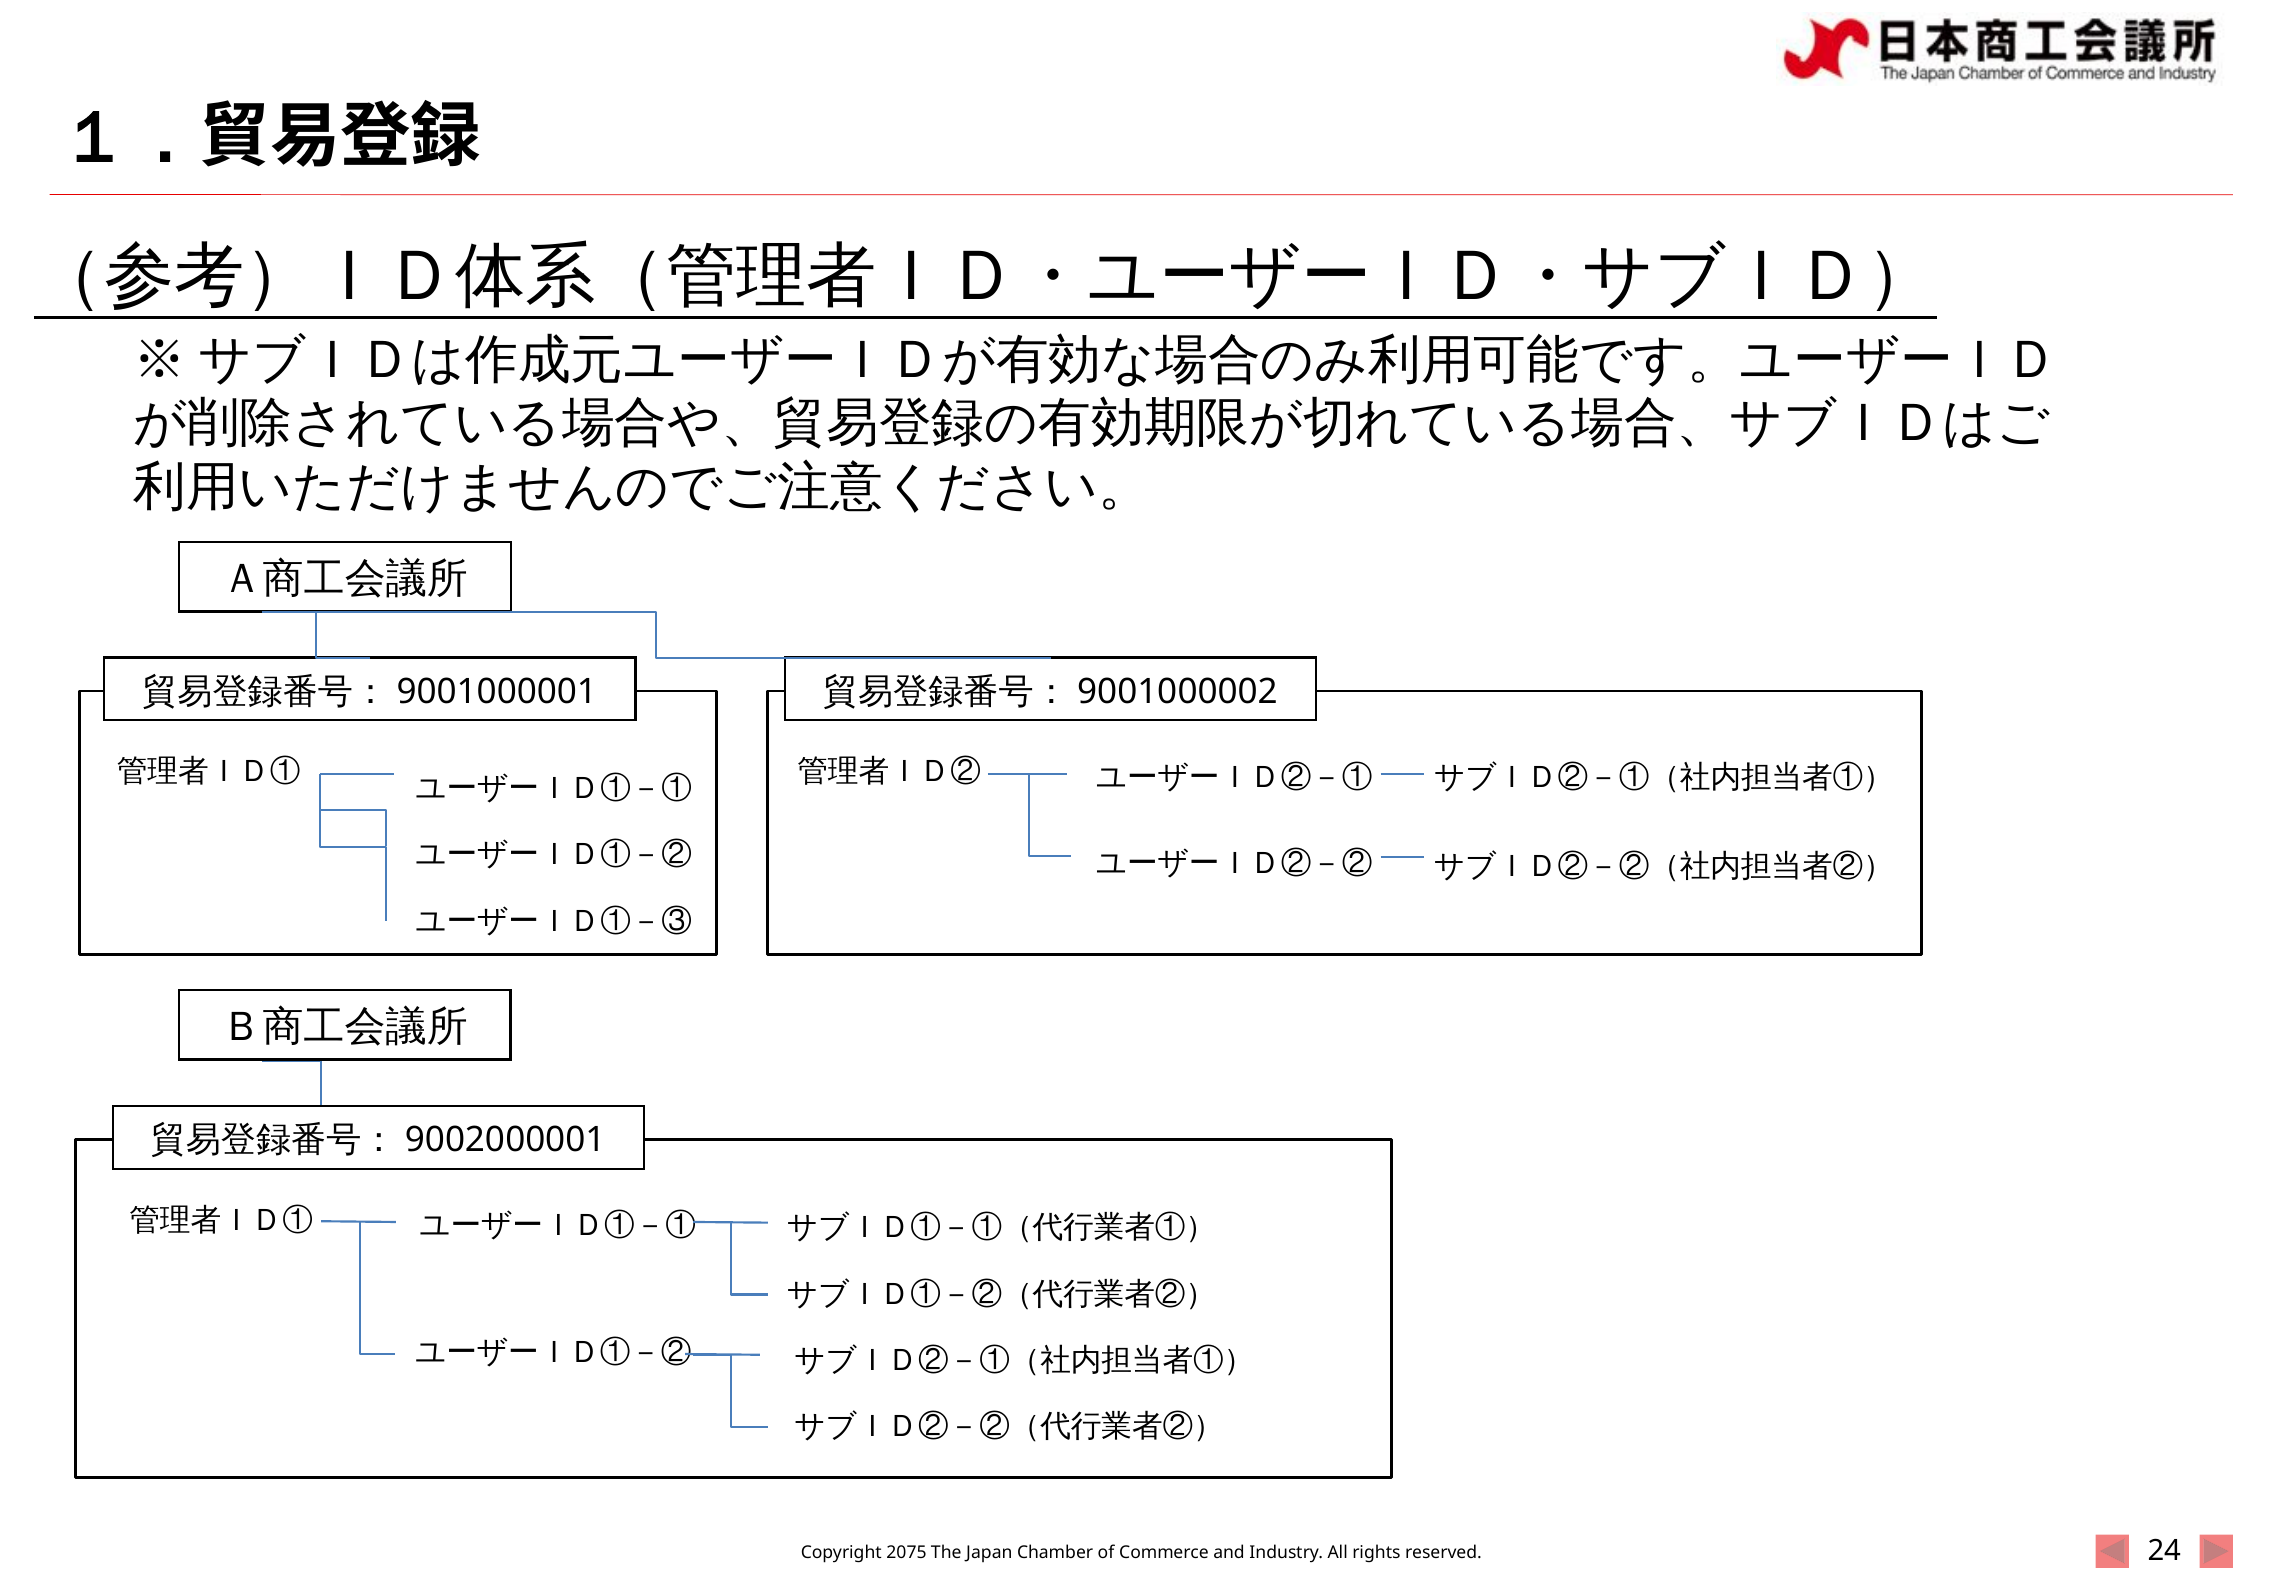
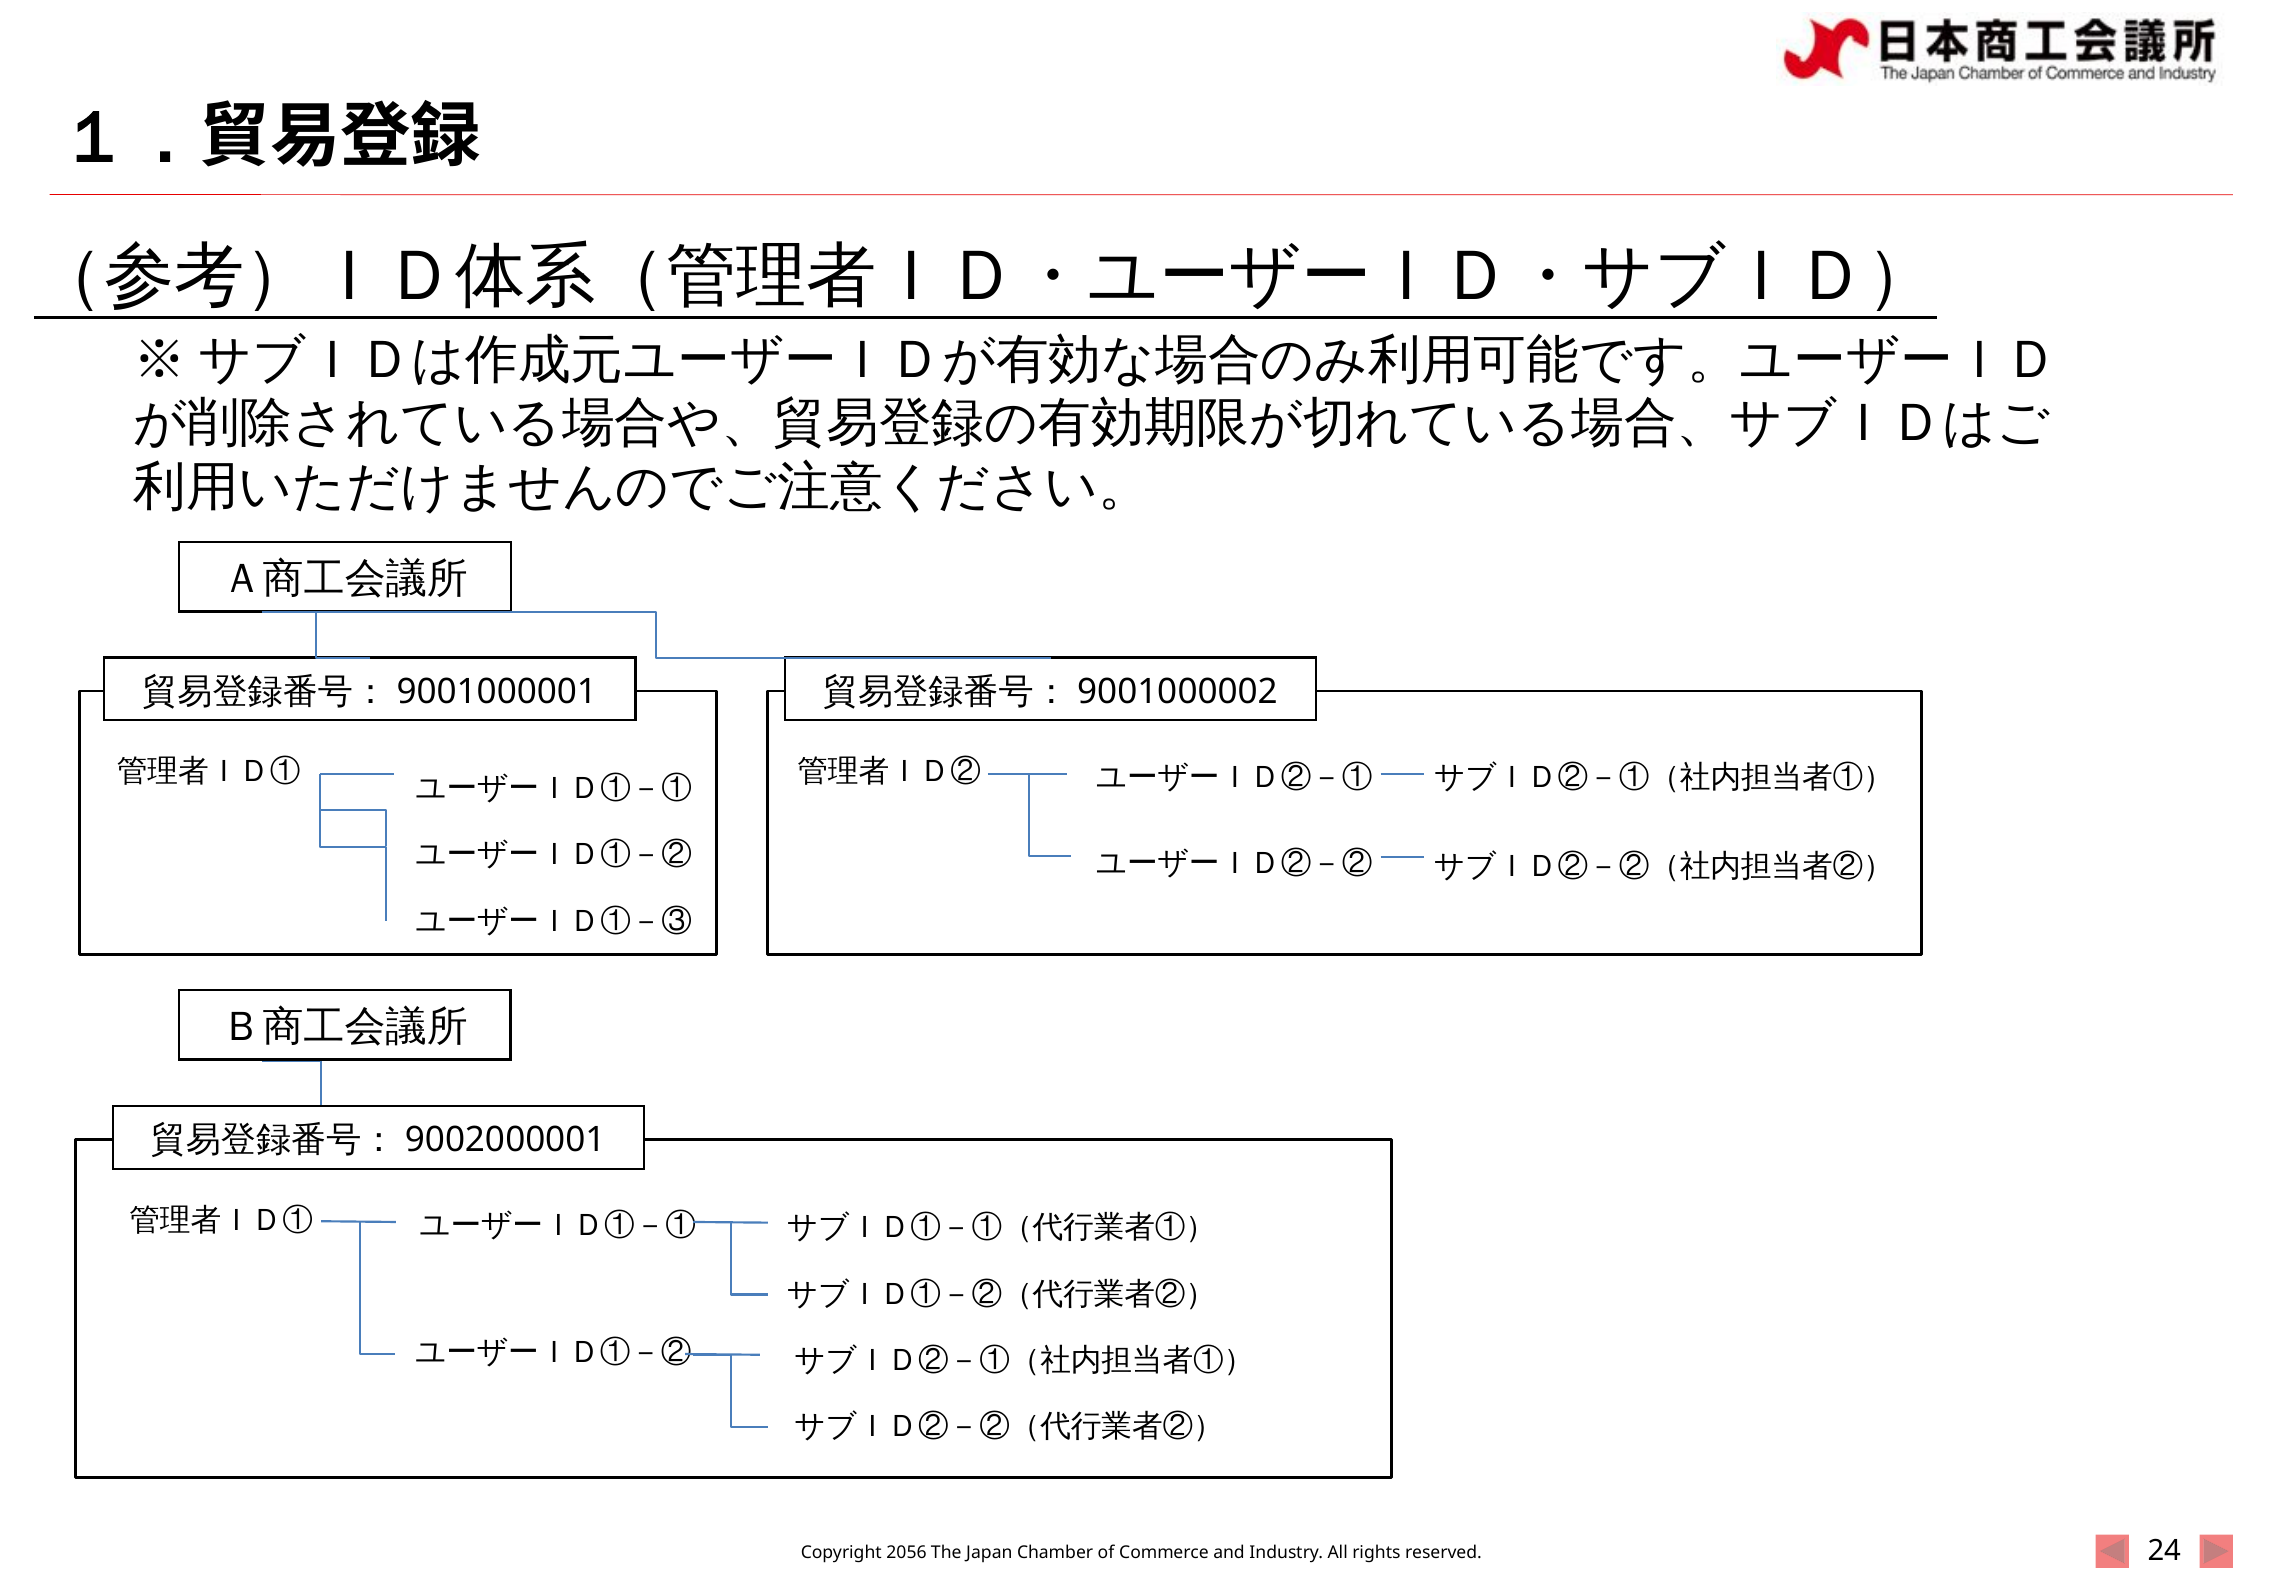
2075: 2075 -> 2056 (907, 1552)
